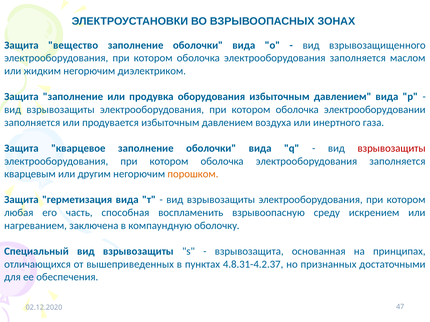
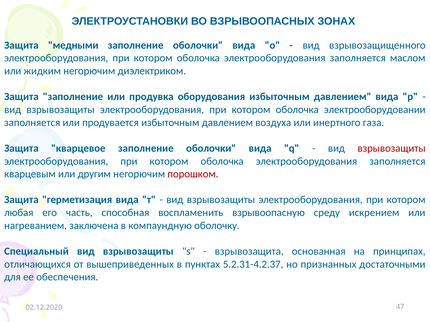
вещество: вещество -> медными (73, 45)
порошком colour: orange -> red (193, 174)
4.8.31-4.2.37: 4.8.31-4.2.37 -> 5.2.31-4.2.37 (253, 265)
